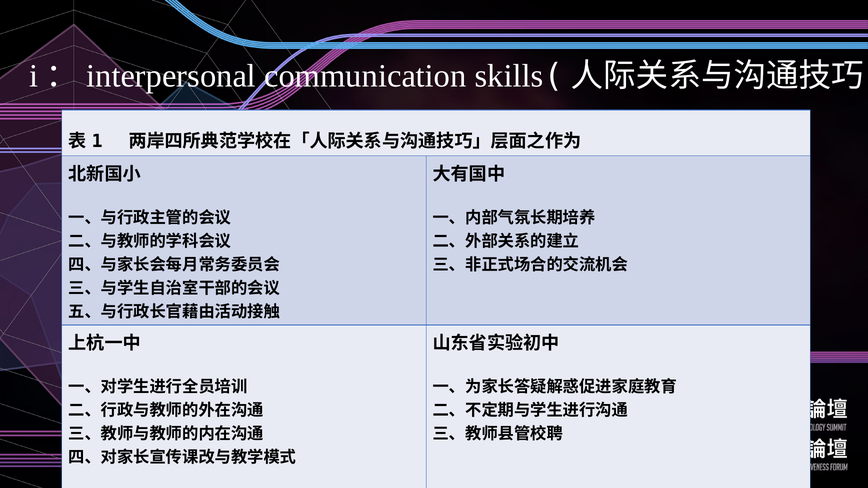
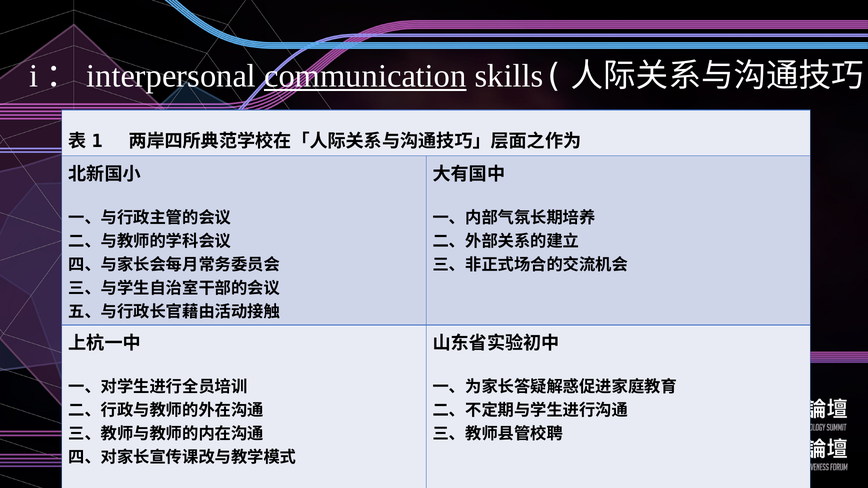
communication underline: none -> present (365, 76)
